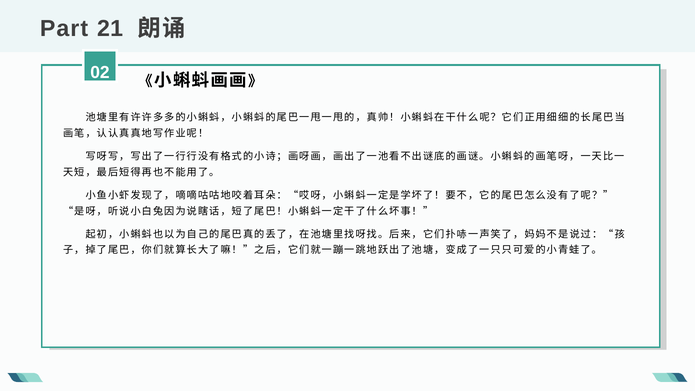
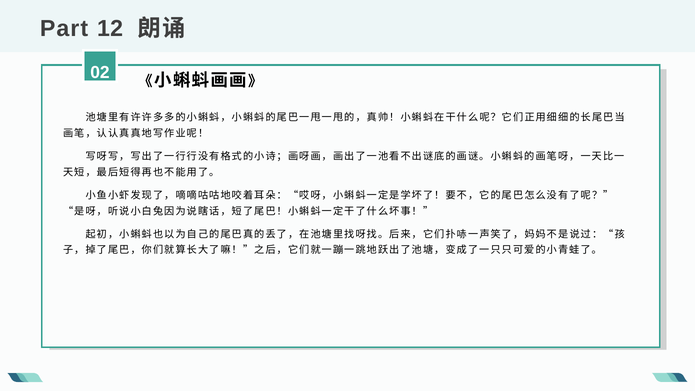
21: 21 -> 12 (110, 28)
